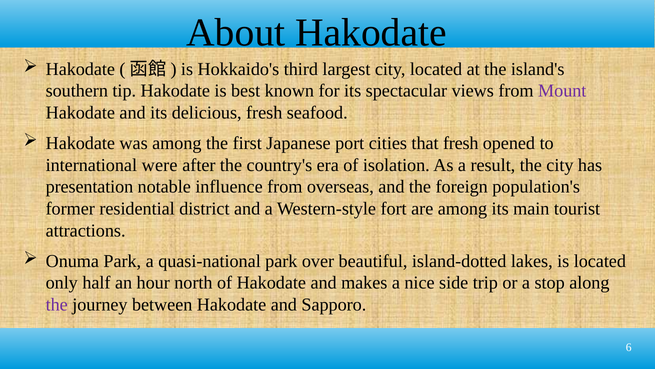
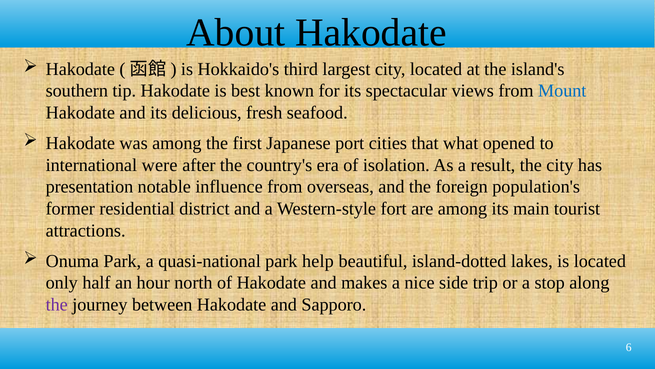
Mount colour: purple -> blue (562, 91)
that fresh: fresh -> what (461, 143)
over: over -> help (318, 261)
